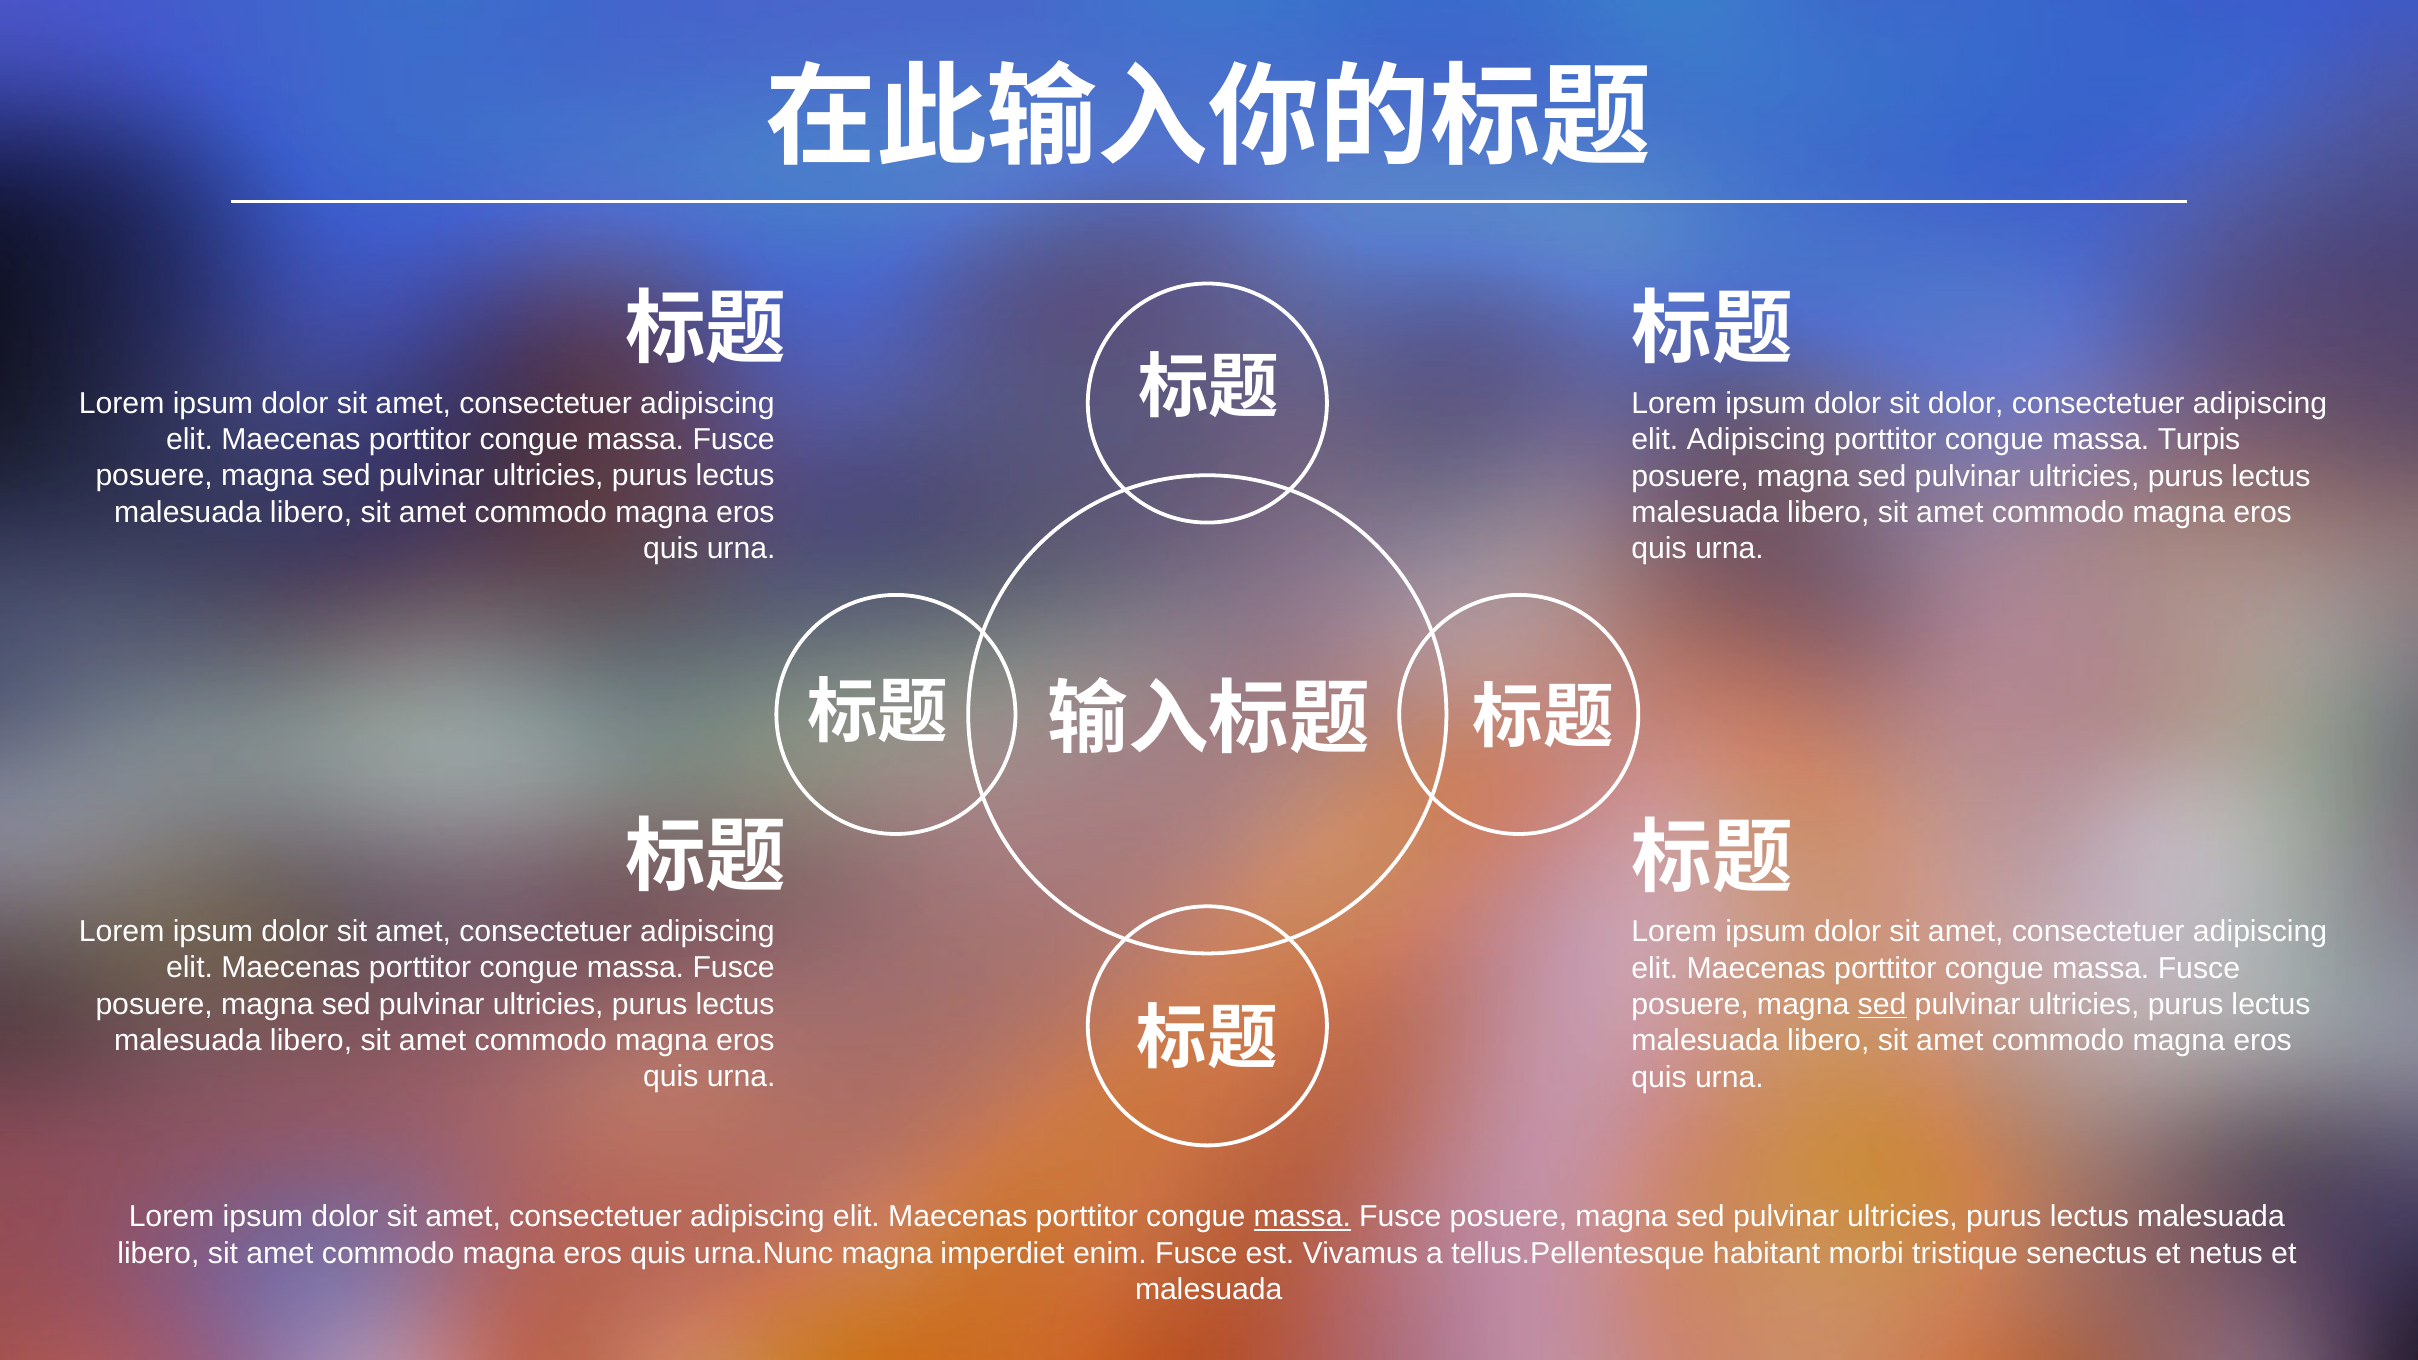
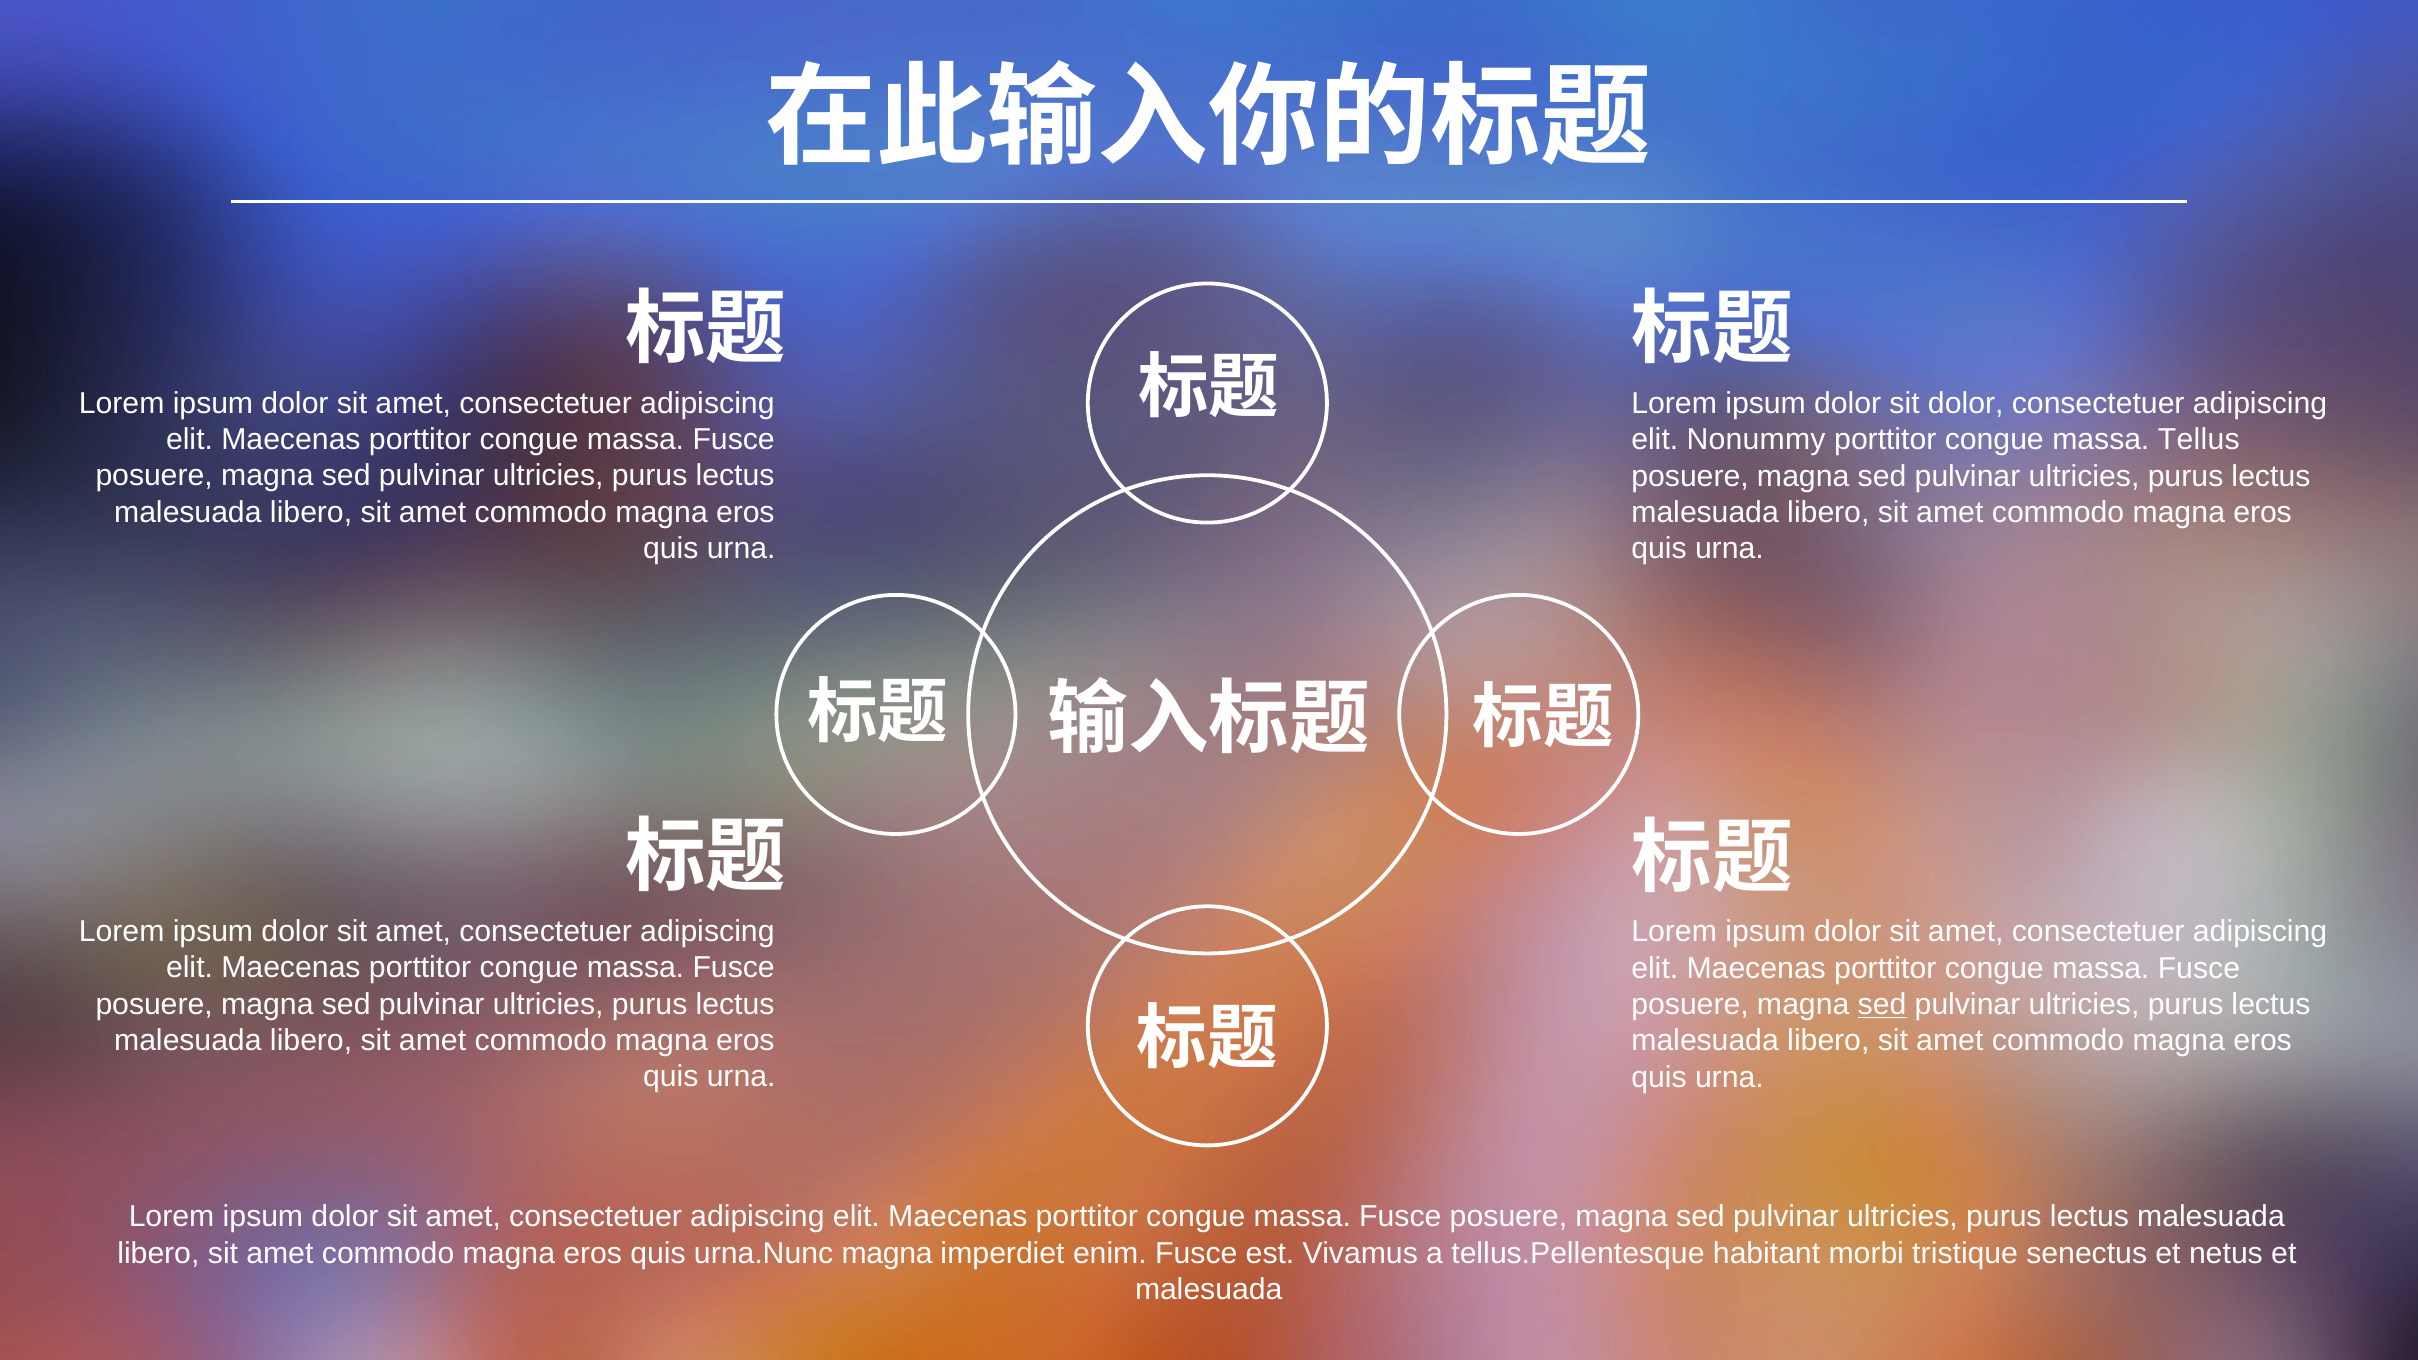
elit Adipiscing: Adipiscing -> Nonummy (1756, 440)
Turpis: Turpis -> Tellus (2199, 440)
massa underline: present -> none (1302, 1217)
